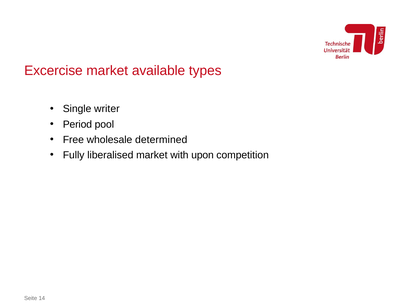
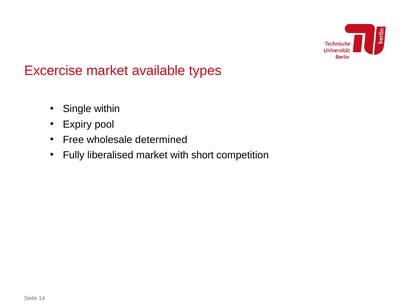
writer: writer -> within (107, 109)
Period: Period -> Expiry (77, 124)
upon: upon -> short (203, 155)
